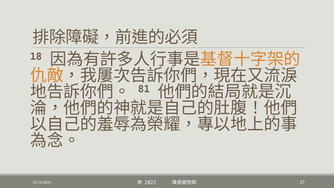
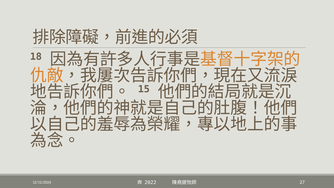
81: 81 -> 15 (144, 89)
